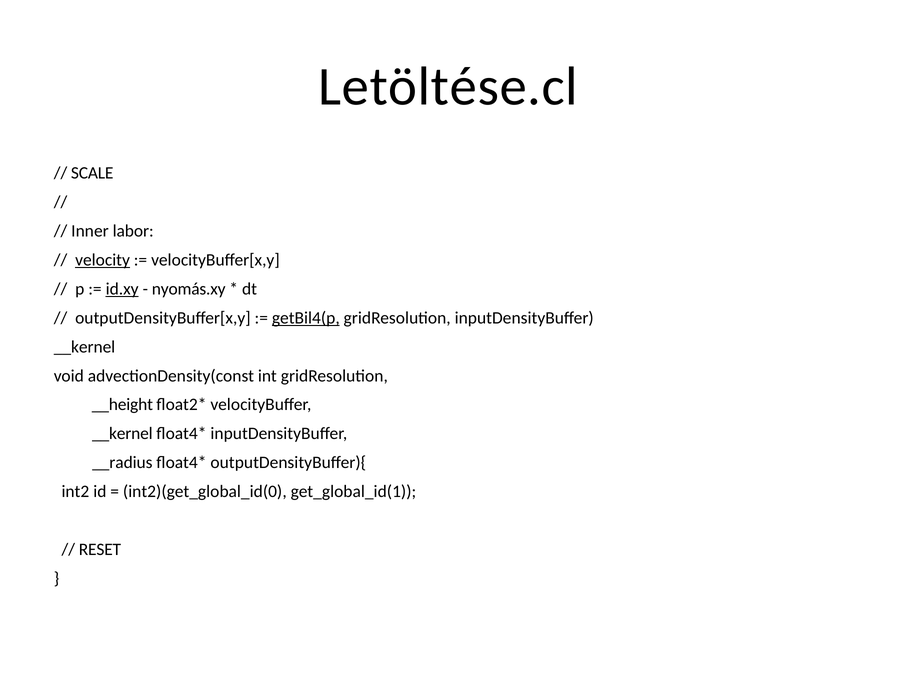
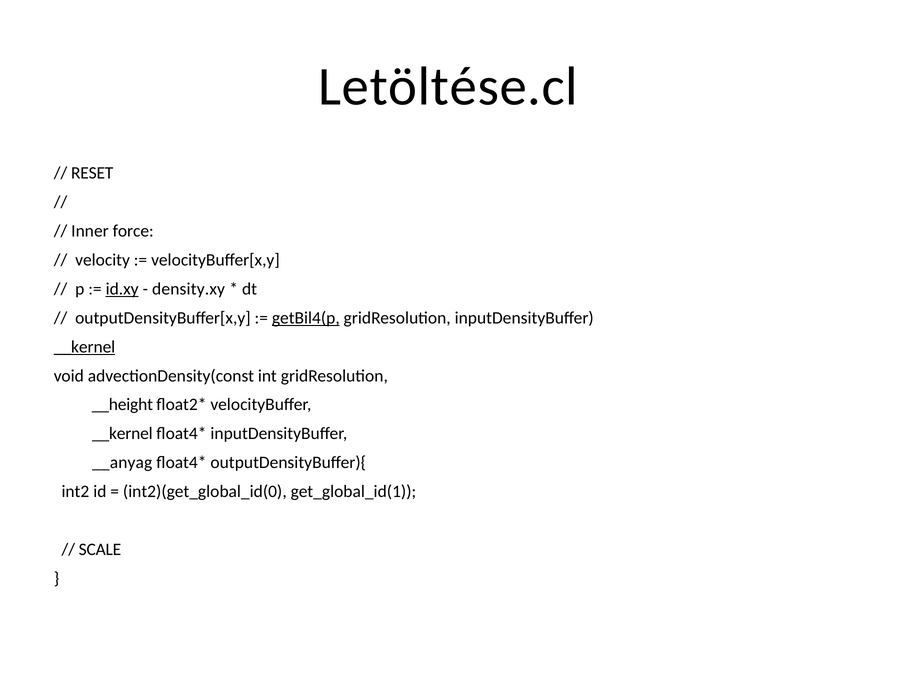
SCALE: SCALE -> RESET (92, 173)
labor: labor -> force (133, 231)
velocity underline: present -> none (103, 260)
nyomás.xy: nyomás.xy -> density.xy (189, 289)
__kernel underline: none -> present (85, 347)
__radius: __radius -> __anyag (122, 462)
RESET: RESET -> SCALE (100, 549)
